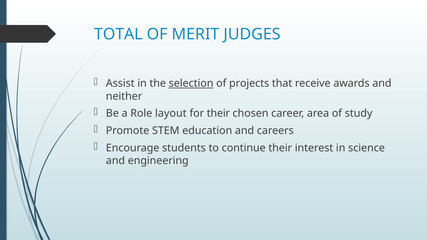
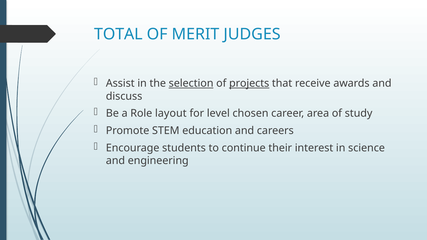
projects underline: none -> present (249, 83)
neither: neither -> discuss (124, 96)
for their: their -> level (218, 114)
